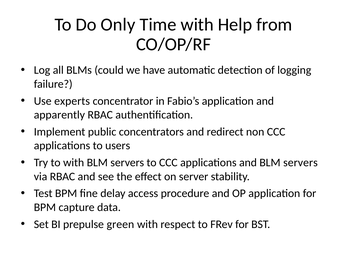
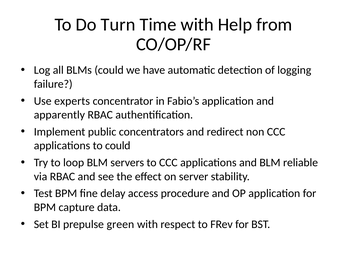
Only: Only -> Turn (118, 25)
to users: users -> could (118, 146)
to with: with -> loop (74, 163)
and BLM servers: servers -> reliable (301, 163)
